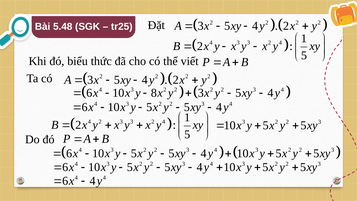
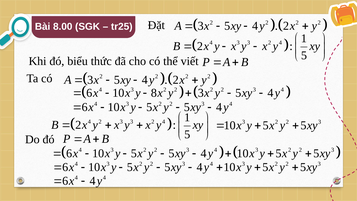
5.48: 5.48 -> 8.00 (63, 26)
